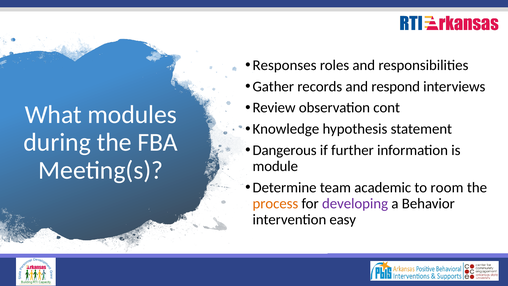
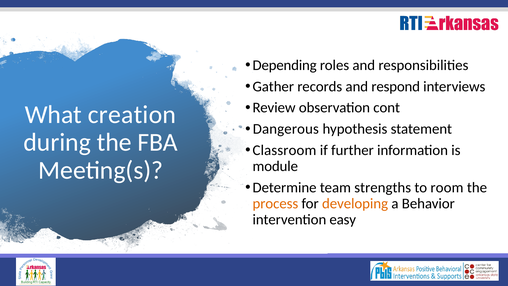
Responses: Responses -> Depending (285, 65)
modules: modules -> creation (132, 114)
Knowledge: Knowledge -> Dangerous (286, 129)
Dangerous: Dangerous -> Classroom (284, 150)
academic: academic -> strengths (383, 187)
developing colour: purple -> orange (355, 203)
